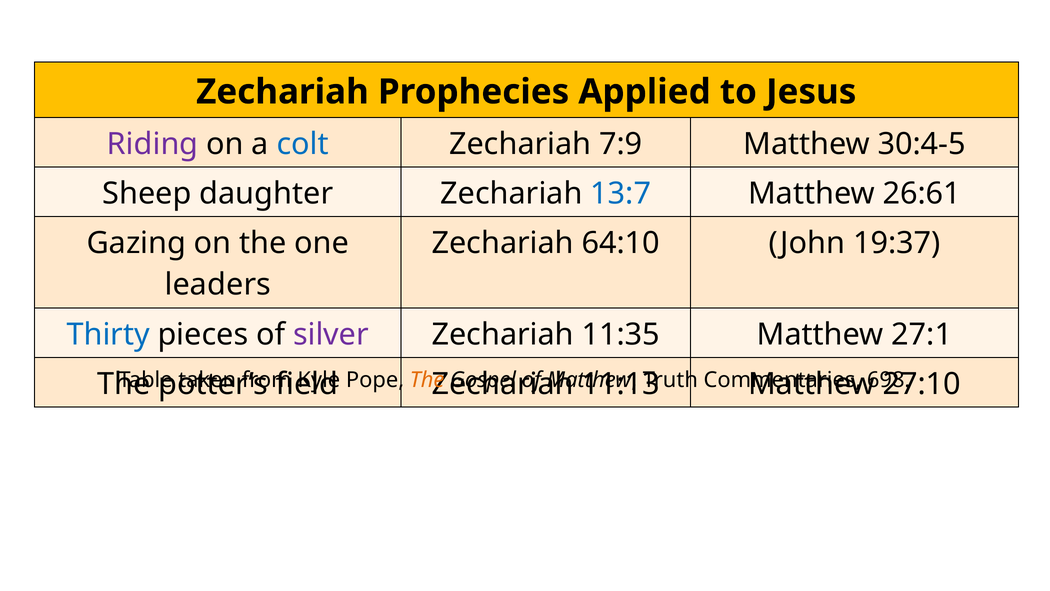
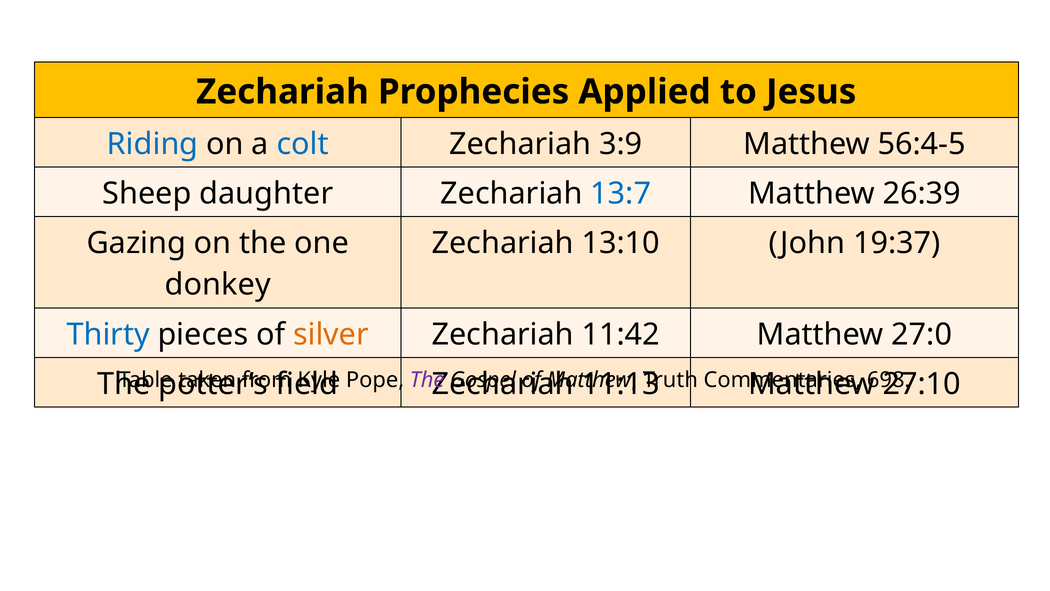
Riding colour: purple -> blue (153, 144)
7:9: 7:9 -> 3:9 (621, 144)
30:4-5: 30:4-5 -> 56:4-5 (922, 144)
26:61: 26:61 -> 26:39 (922, 194)
64:10: 64:10 -> 13:10 (621, 243)
leaders: leaders -> donkey (218, 285)
silver colour: purple -> orange (331, 334)
11:35: 11:35 -> 11:42 (621, 334)
27:1: 27:1 -> 27:0 (922, 334)
The colour: orange -> purple (427, 380)
